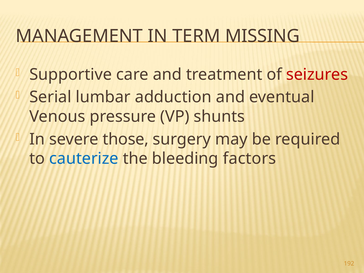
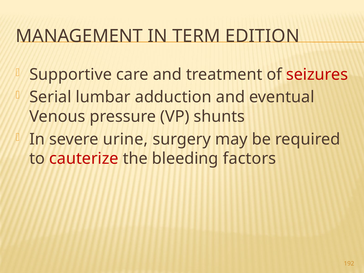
MISSING: MISSING -> EDITION (262, 36)
those: those -> urine (125, 139)
cauterize colour: blue -> red (84, 159)
